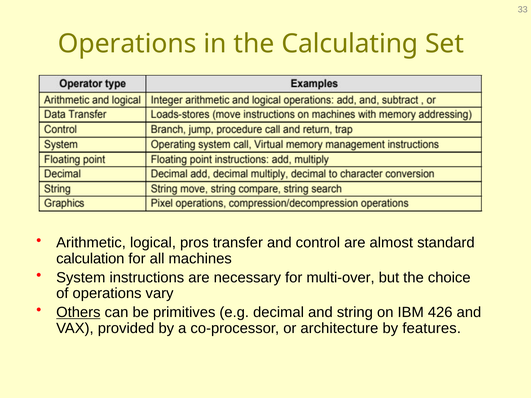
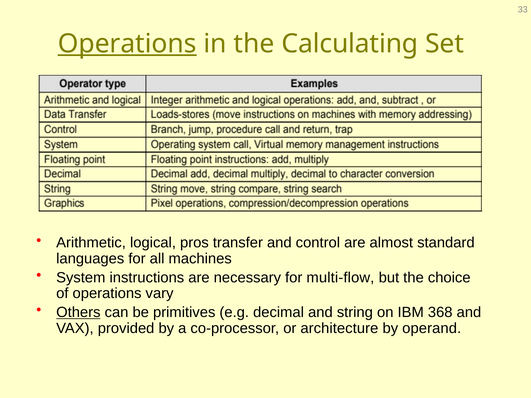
Operations underline: none -> present (127, 44)
calculation: calculation -> languages (90, 259)
multi-over: multi-over -> multi-flow (340, 278)
426: 426 -> 368 (440, 312)
features: features -> operand (432, 328)
